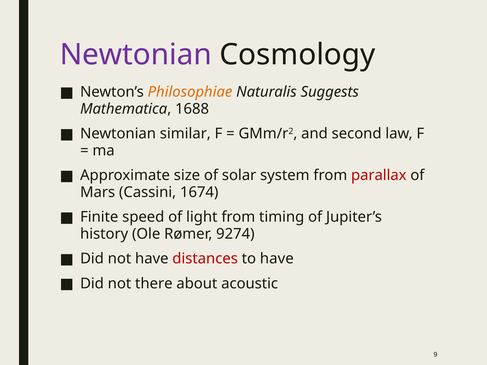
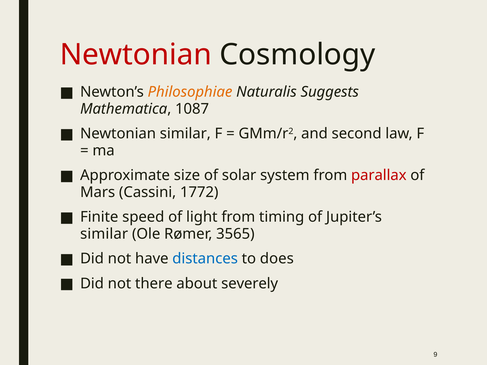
Newtonian colour: purple -> red (136, 55)
1688: 1688 -> 1087 (192, 109)
1674: 1674 -> 1772 (199, 192)
history: history -> similar (104, 234)
9274: 9274 -> 3565 (235, 234)
distances colour: red -> blue (205, 259)
to have: have -> does (277, 259)
acoustic: acoustic -> severely (250, 284)
